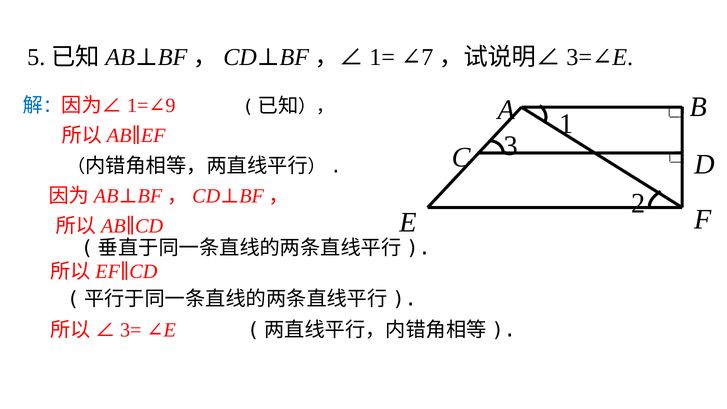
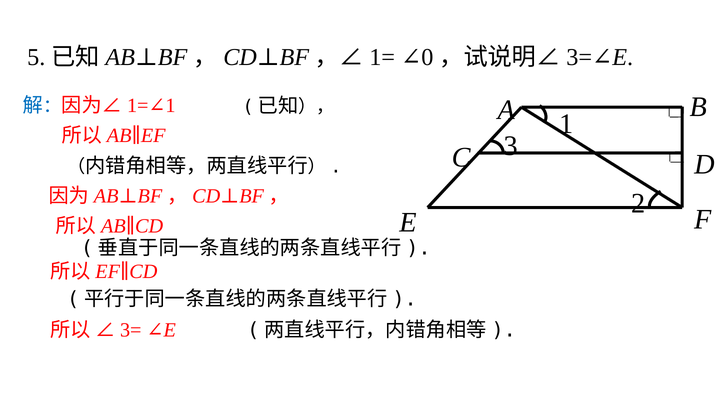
7: 7 -> 0 (427, 57)
9: 9 -> 1 (170, 106)
